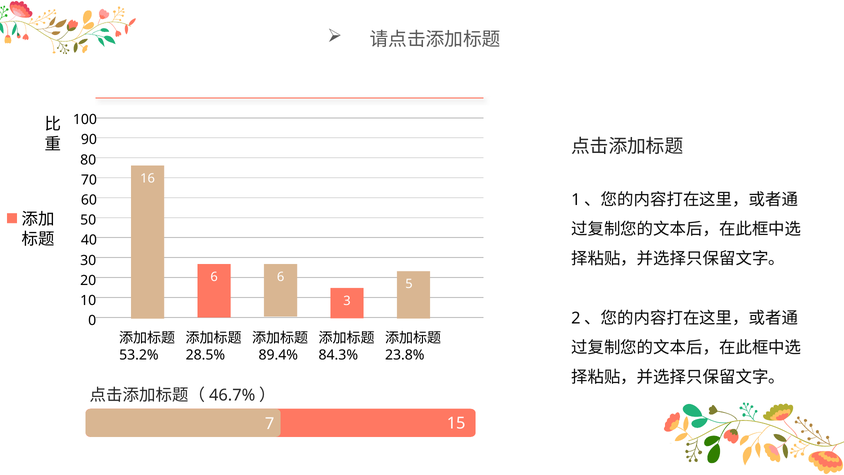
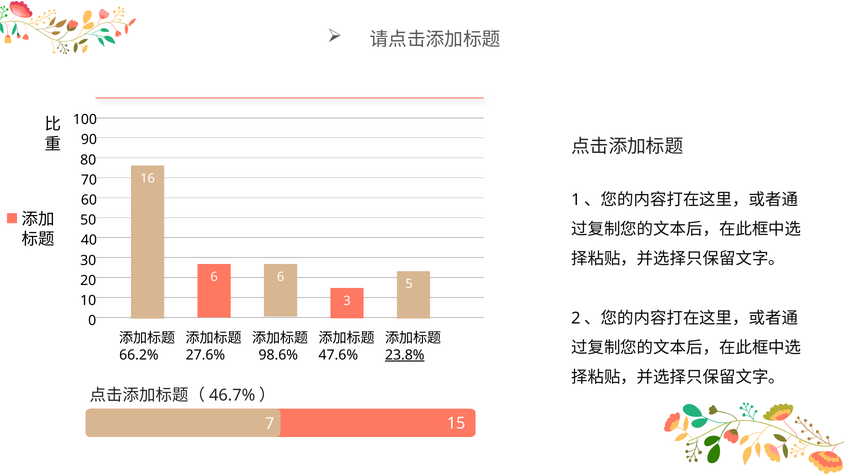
53.2%: 53.2% -> 66.2% (139, 355)
28.5%: 28.5% -> 27.6% (205, 355)
89.4%: 89.4% -> 98.6% (278, 355)
84.3%: 84.3% -> 47.6% (338, 355)
23.8% underline: none -> present (405, 355)
